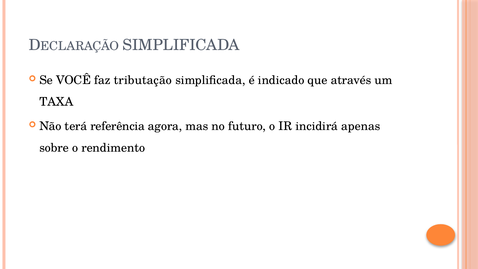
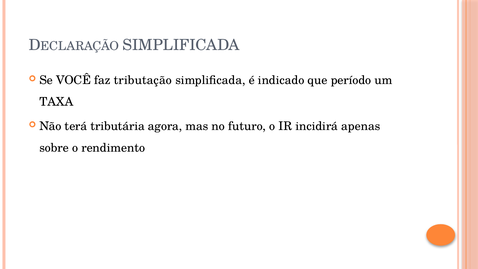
através: através -> período (351, 80)
referência: referência -> tributária (118, 126)
